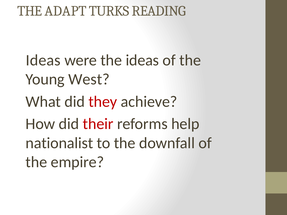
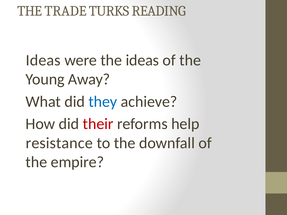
ADAPT: ADAPT -> TRADE (66, 11)
West: West -> Away (89, 79)
they colour: red -> blue (103, 102)
nationalist: nationalist -> resistance (59, 143)
